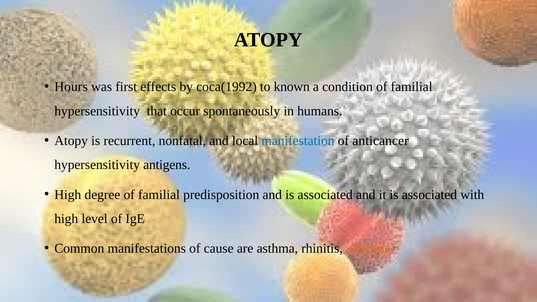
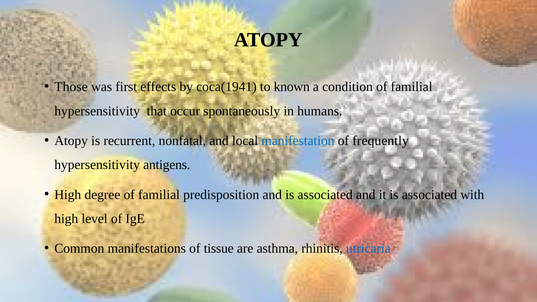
Hours: Hours -> Those (71, 87)
coca(1992: coca(1992 -> coca(1941 (226, 87)
anticancer: anticancer -> frequently (381, 141)
cause: cause -> tissue (219, 249)
utricaria colour: orange -> blue (368, 249)
